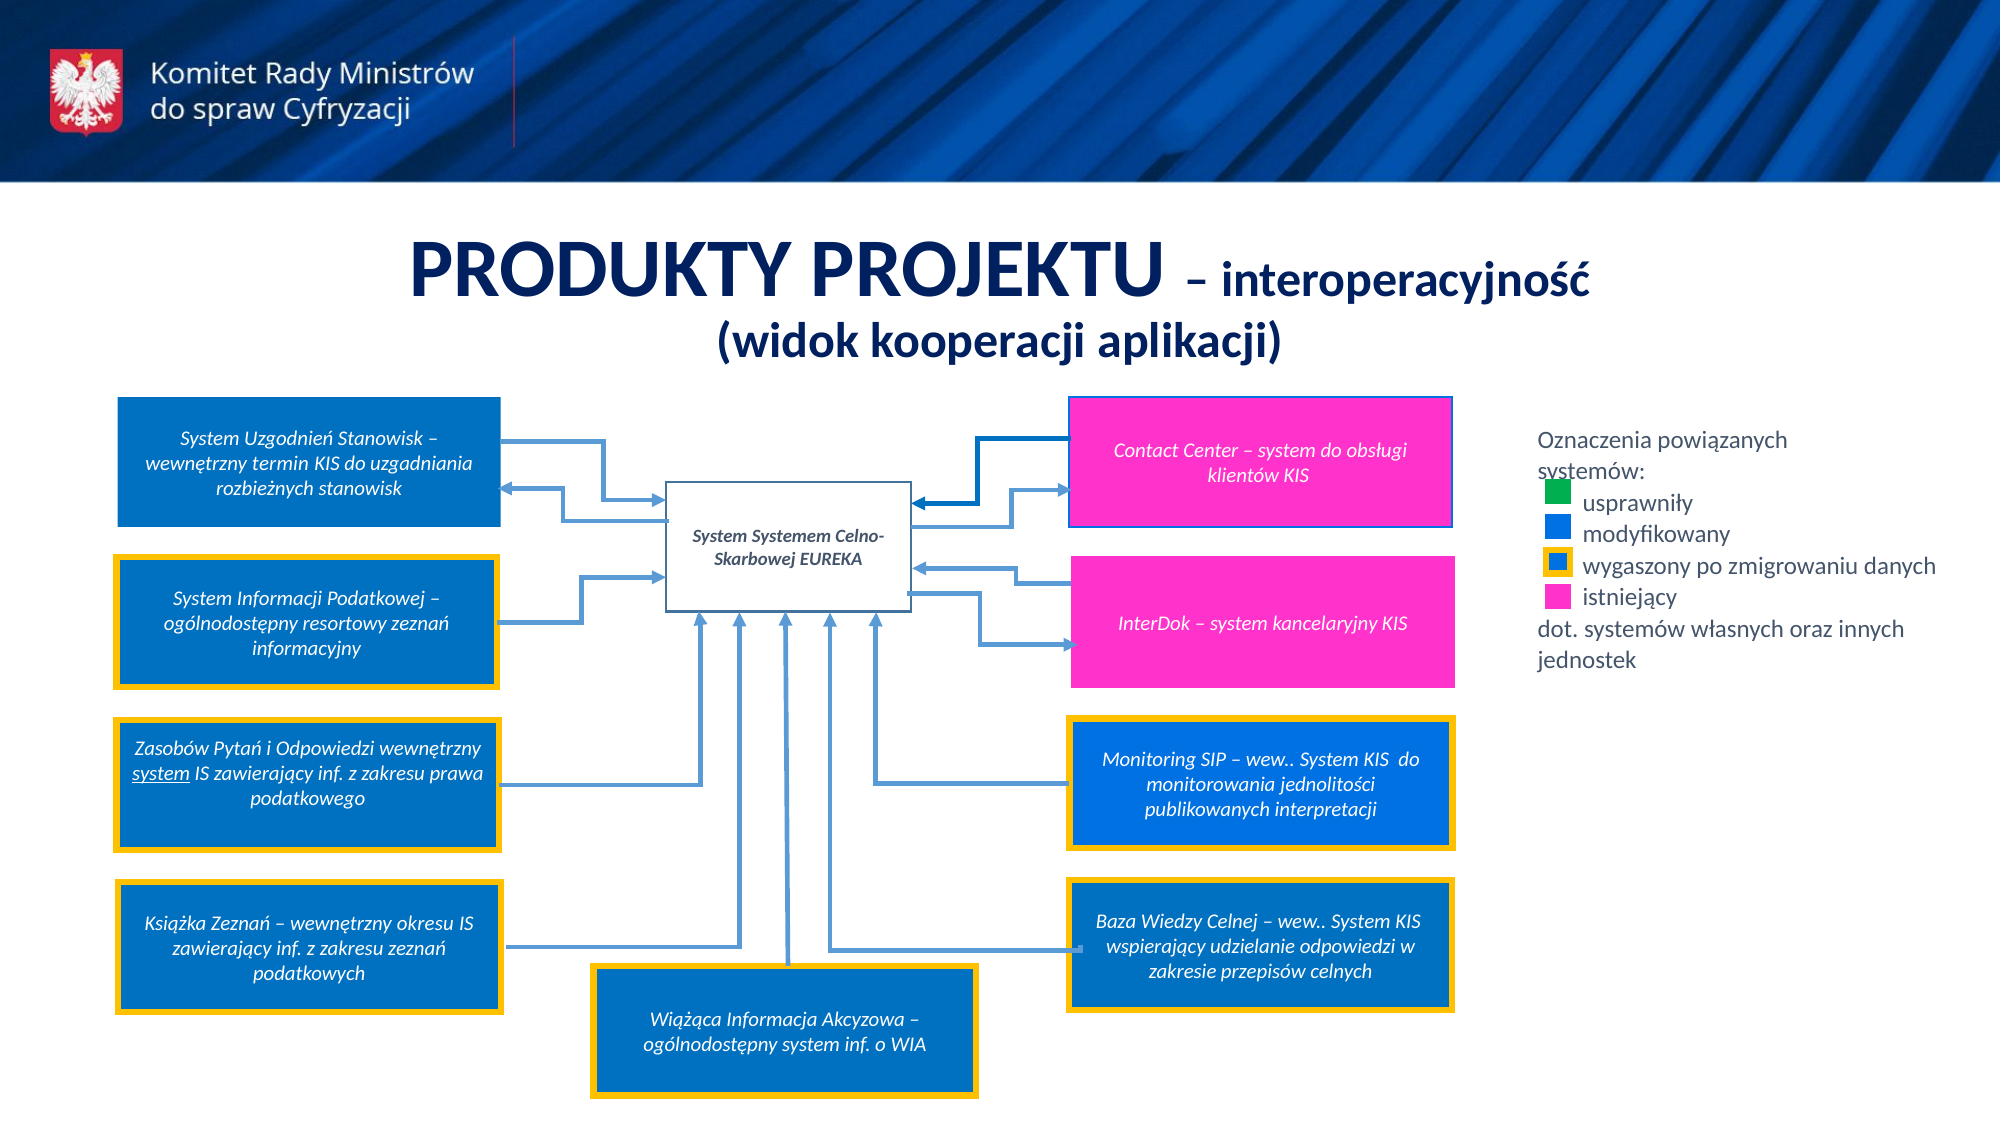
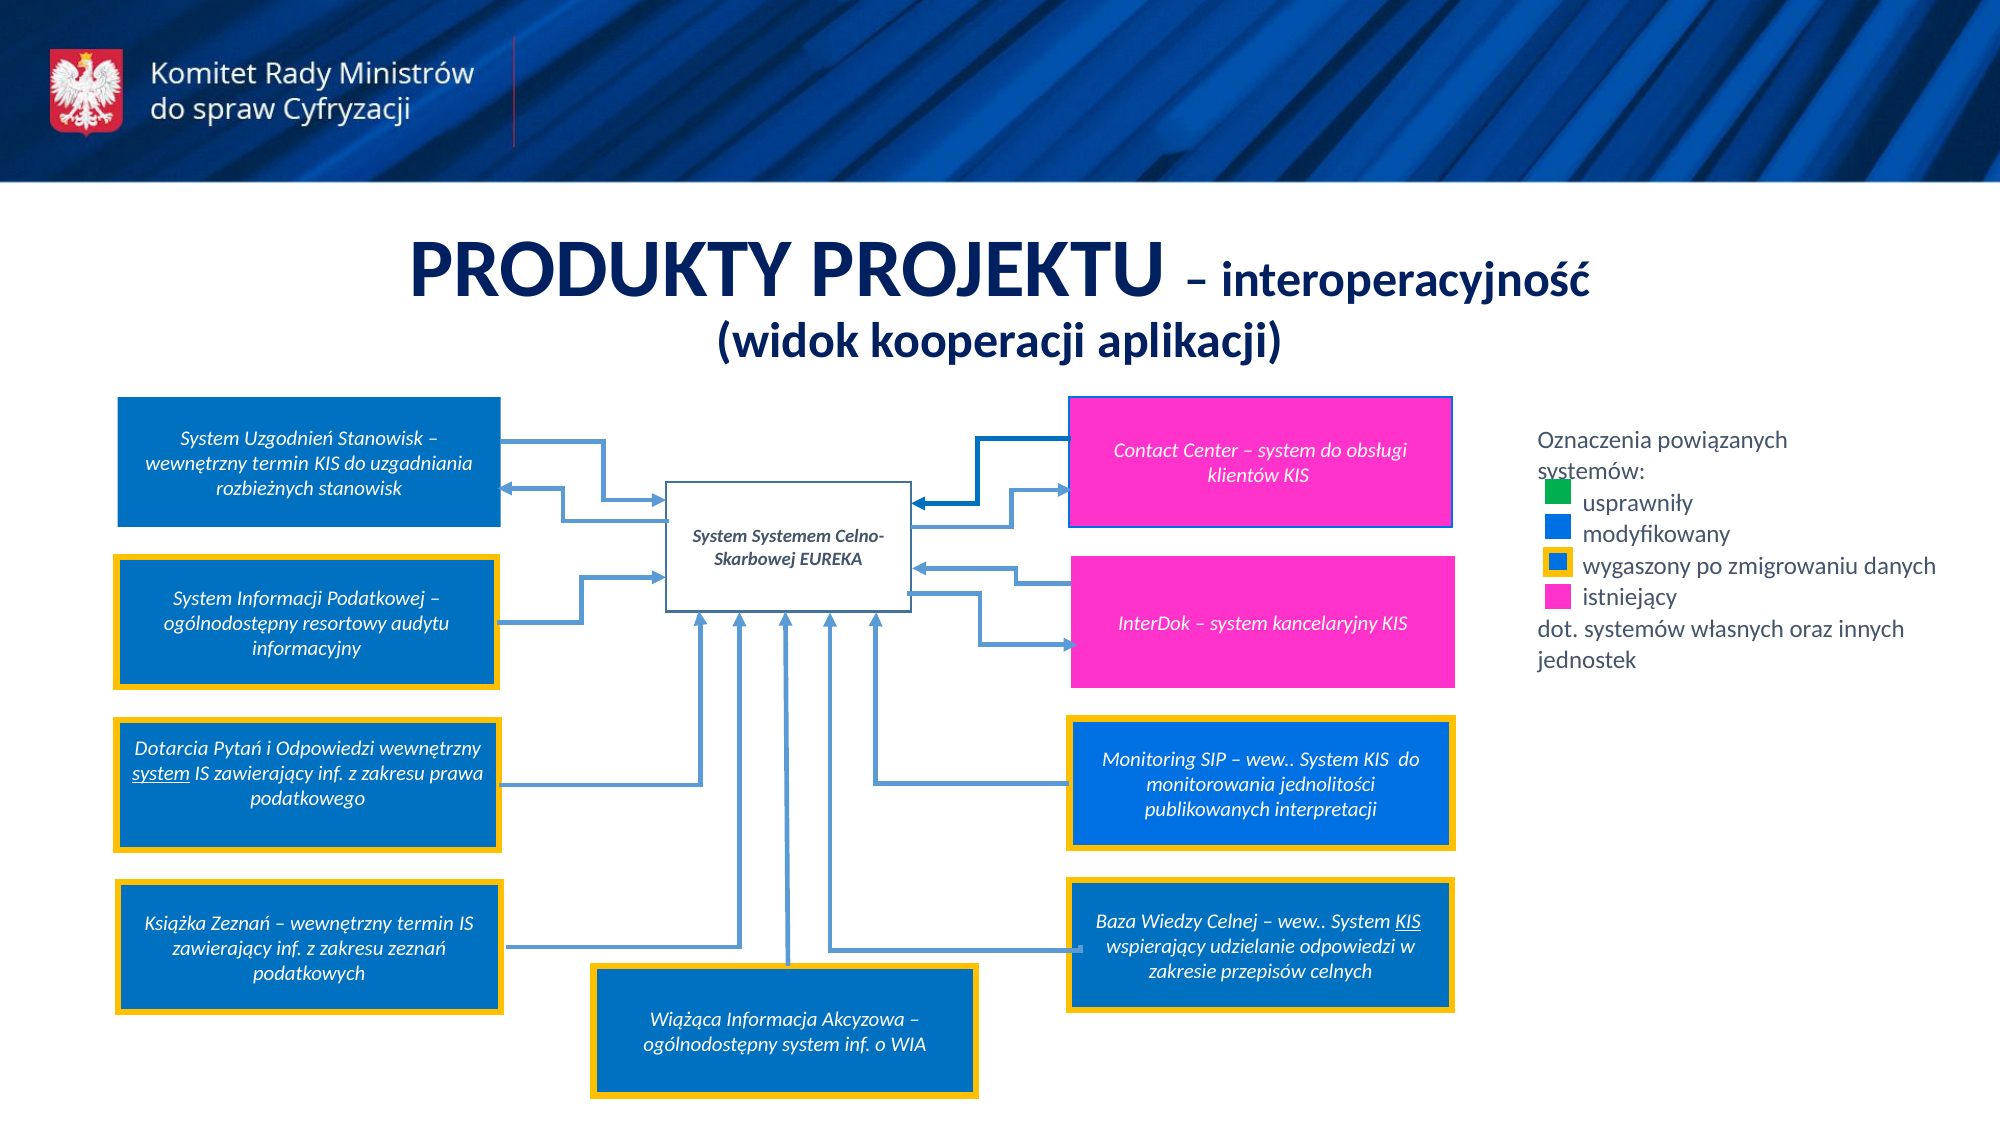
resortowy zeznań: zeznań -> audytu (420, 624)
Zasobów: Zasobów -> Dotarcia (172, 749)
KIS underline: none -> present (1408, 921)
okresu: okresu -> termin (425, 923)
